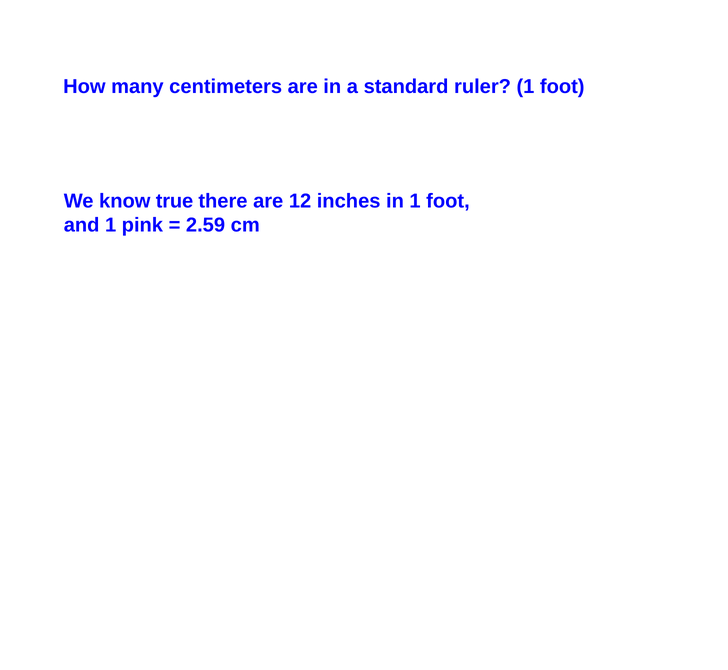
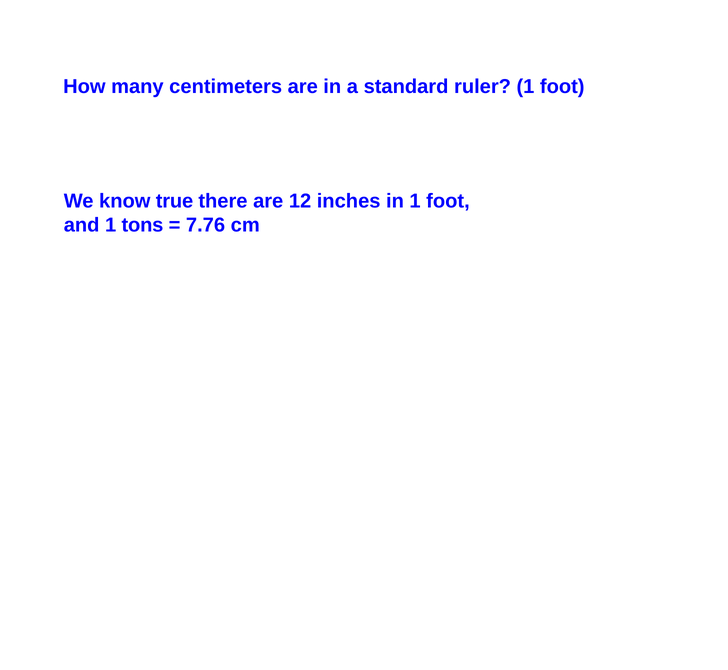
pink: pink -> tons (142, 225)
2.59: 2.59 -> 7.76 (206, 225)
